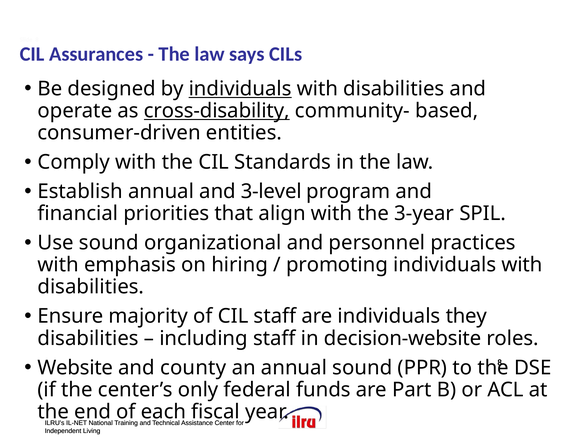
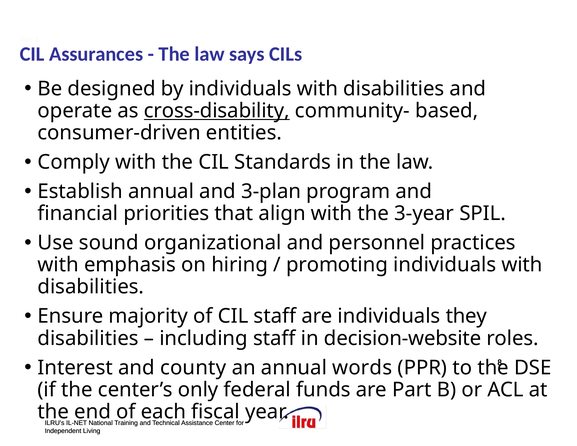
individuals underline: present -> none (240, 89)
3-level: 3-level -> 3-plan (271, 191)
Website: Website -> Interest (75, 367)
annual sound: sound -> words (362, 367)
